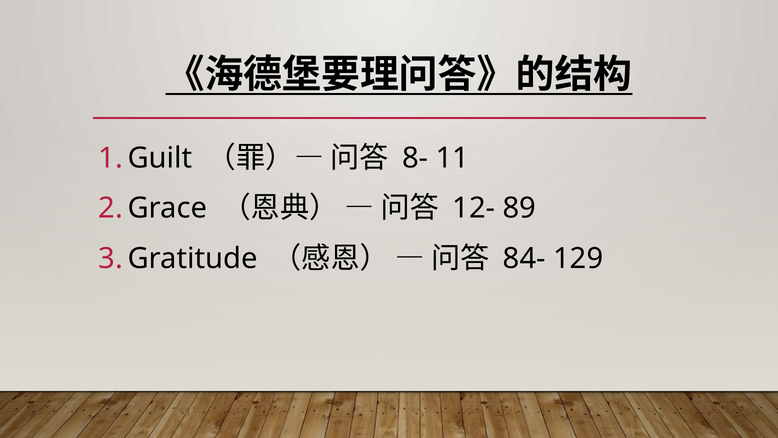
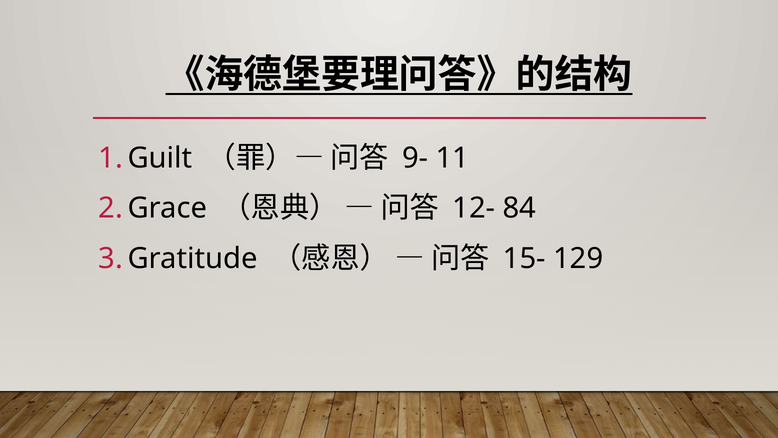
8-: 8- -> 9- (415, 158)
89: 89 -> 84 (519, 208)
84-: 84- -> 15- (524, 258)
